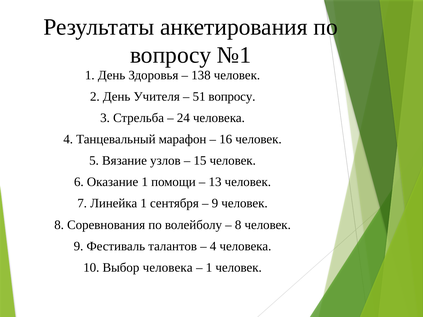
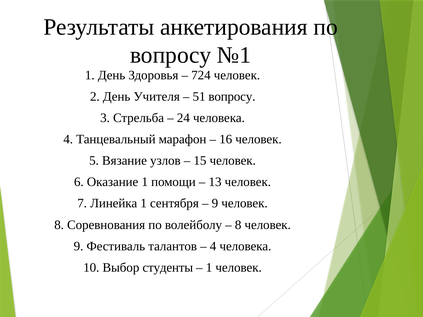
138: 138 -> 724 (201, 75)
Выбор человека: человека -> студенты (168, 268)
